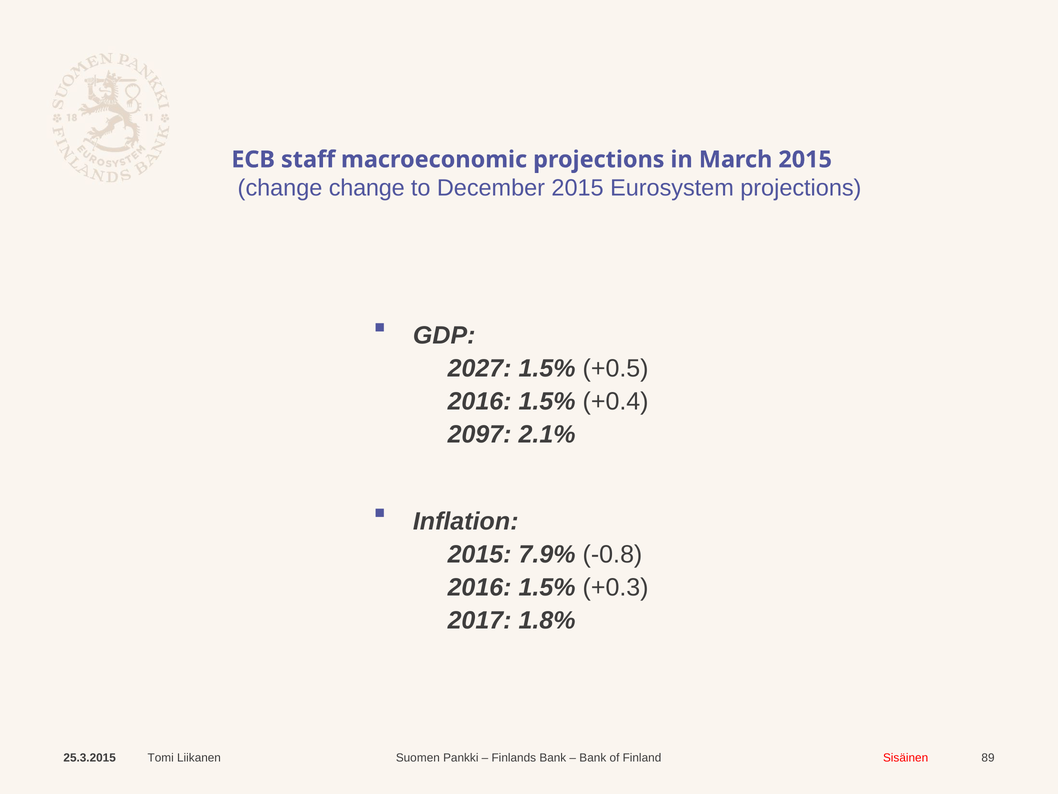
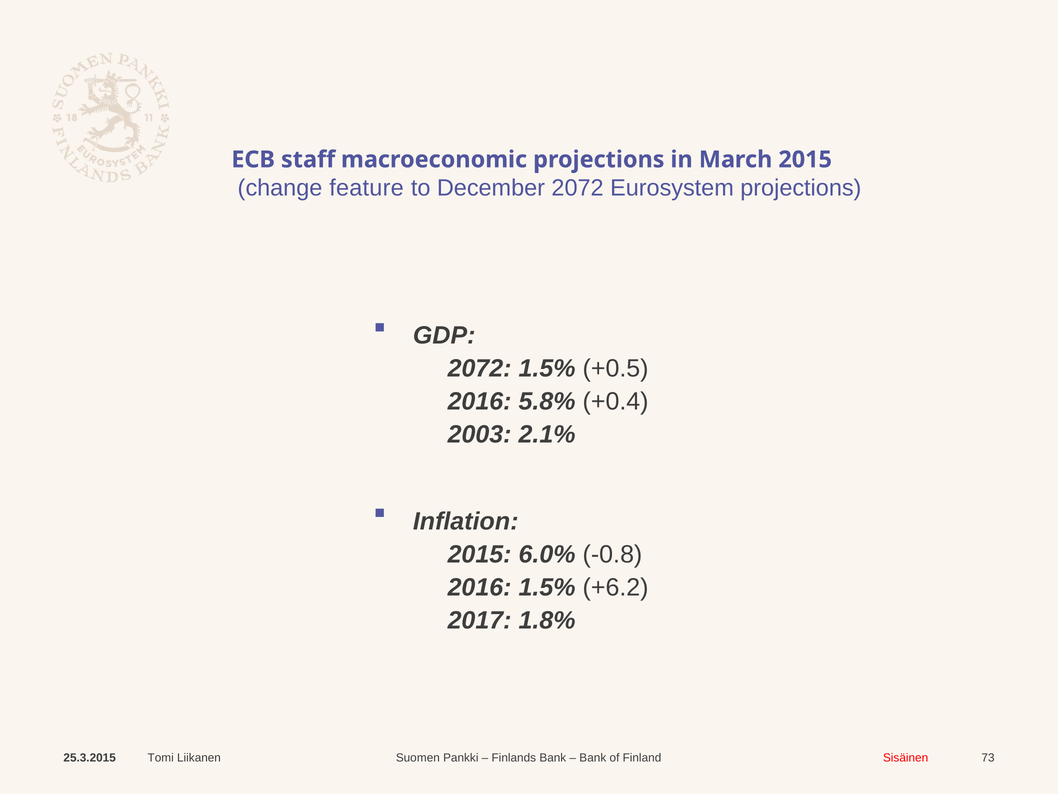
change change: change -> feature (367, 188)
December 2015: 2015 -> 2072 (578, 188)
2027: 2027 -> 2072 (480, 368)
1.5%: 1.5% -> 5.8% (547, 401)
2097: 2097 -> 2003 (480, 434)
7.9%: 7.9% -> 6.0% (547, 554)
+0.3: +0.3 -> +6.2 (616, 587)
89: 89 -> 73 (988, 757)
